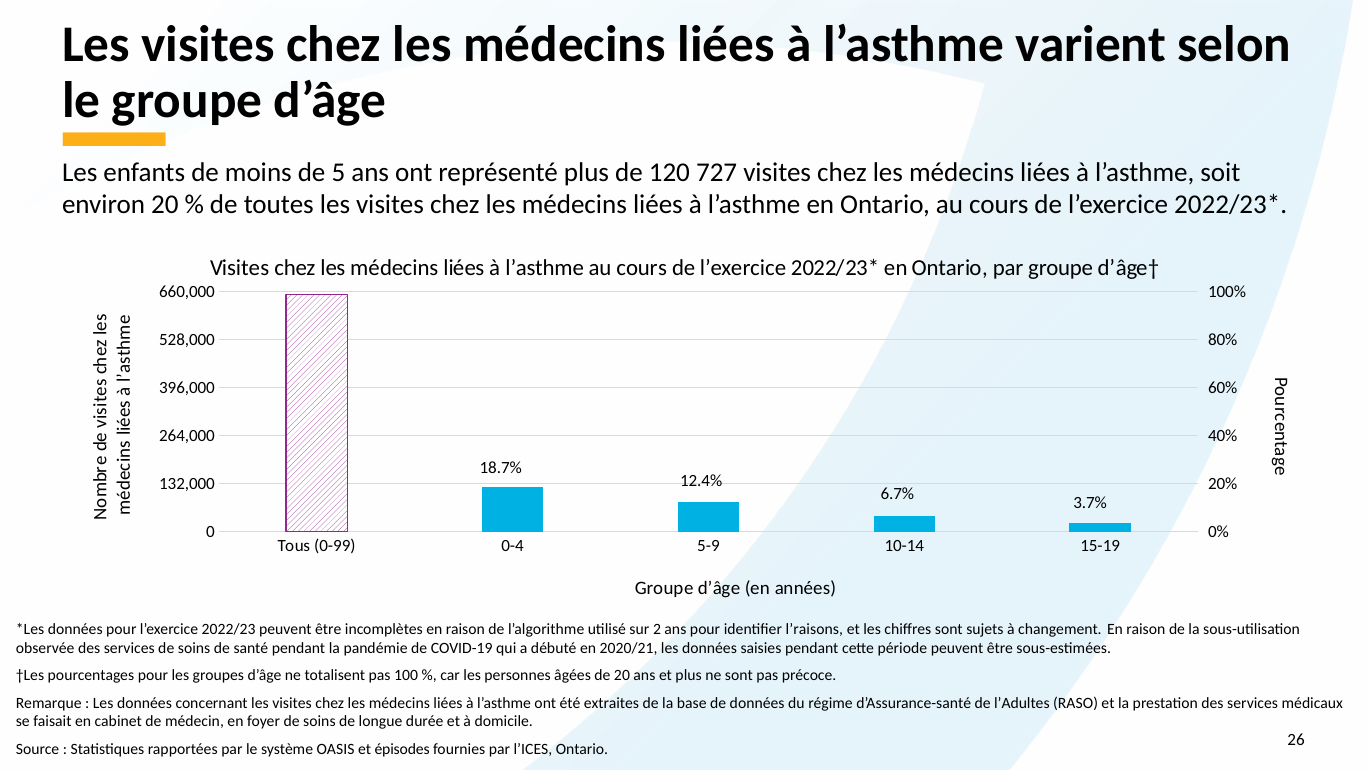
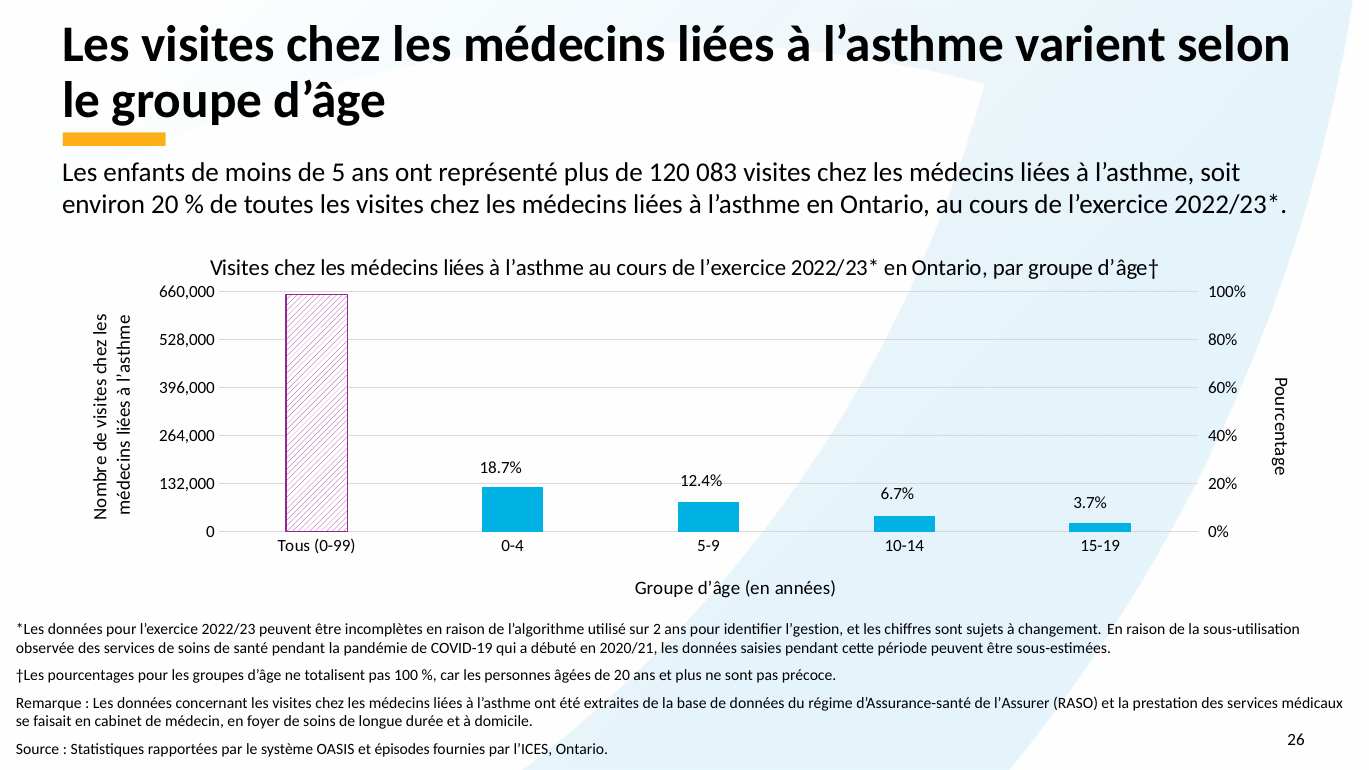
727: 727 -> 083 (717, 172)
l’raisons: l’raisons -> l’gestion (814, 629)
l’Adultes: l’Adultes -> l’Assurer (1022, 703)
